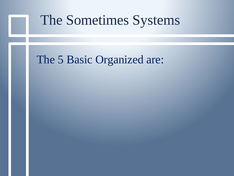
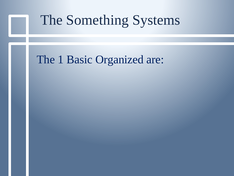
Sometimes: Sometimes -> Something (97, 20)
5: 5 -> 1 (61, 59)
